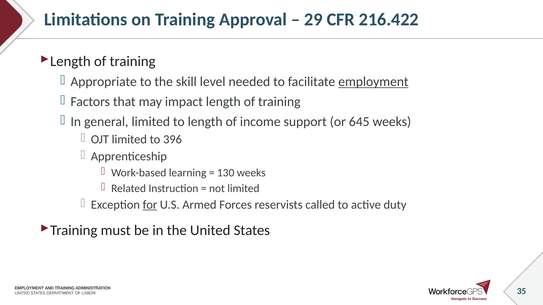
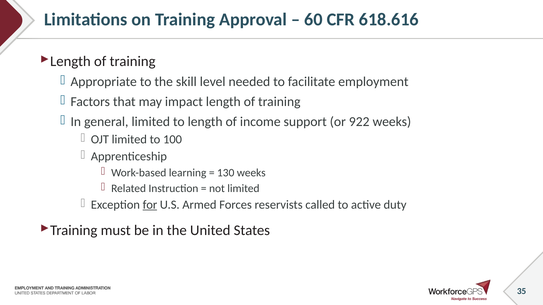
29: 29 -> 60 (313, 19)
216.422: 216.422 -> 618.616 (389, 19)
employment underline: present -> none (373, 82)
645: 645 -> 922 (359, 122)
396: 396 -> 100 (173, 140)
